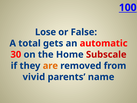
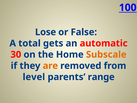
Subscale colour: red -> orange (106, 54)
vivid: vivid -> level (34, 77)
name: name -> range (101, 77)
